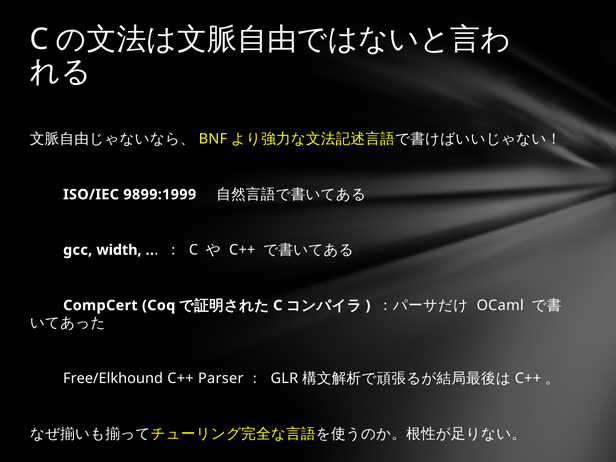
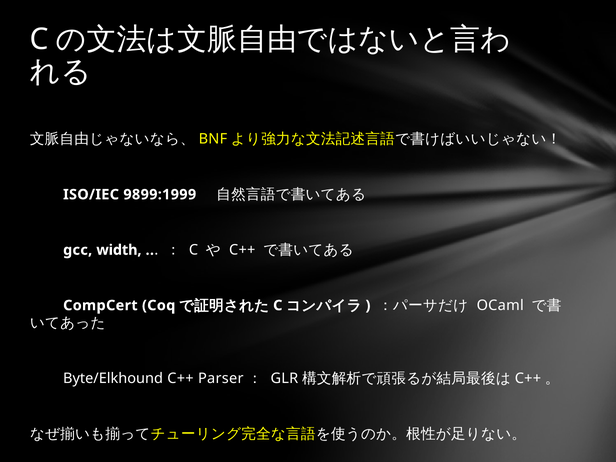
Free/Elkhound: Free/Elkhound -> Byte/Elkhound (113, 378)
